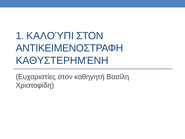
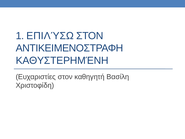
ΚΑΛΟΎΠΙ: ΚΑΛΟΎΠΙ -> ΕΠΙΛΎΣΩ (50, 36)
